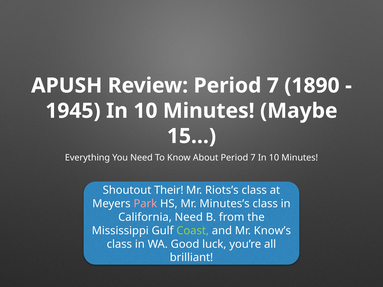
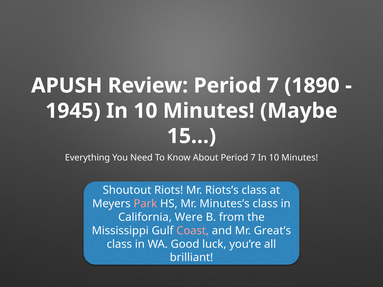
Their: Their -> Riots (169, 190)
California Need: Need -> Were (189, 217)
Coast colour: light green -> pink (193, 231)
Know’s: Know’s -> Great’s (272, 231)
